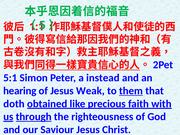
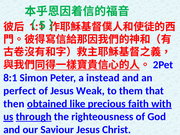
5:1: 5:1 -> 8:1 (10, 78)
hearing: hearing -> perfect (20, 91)
them underline: present -> none (131, 91)
doth: doth -> then (14, 104)
